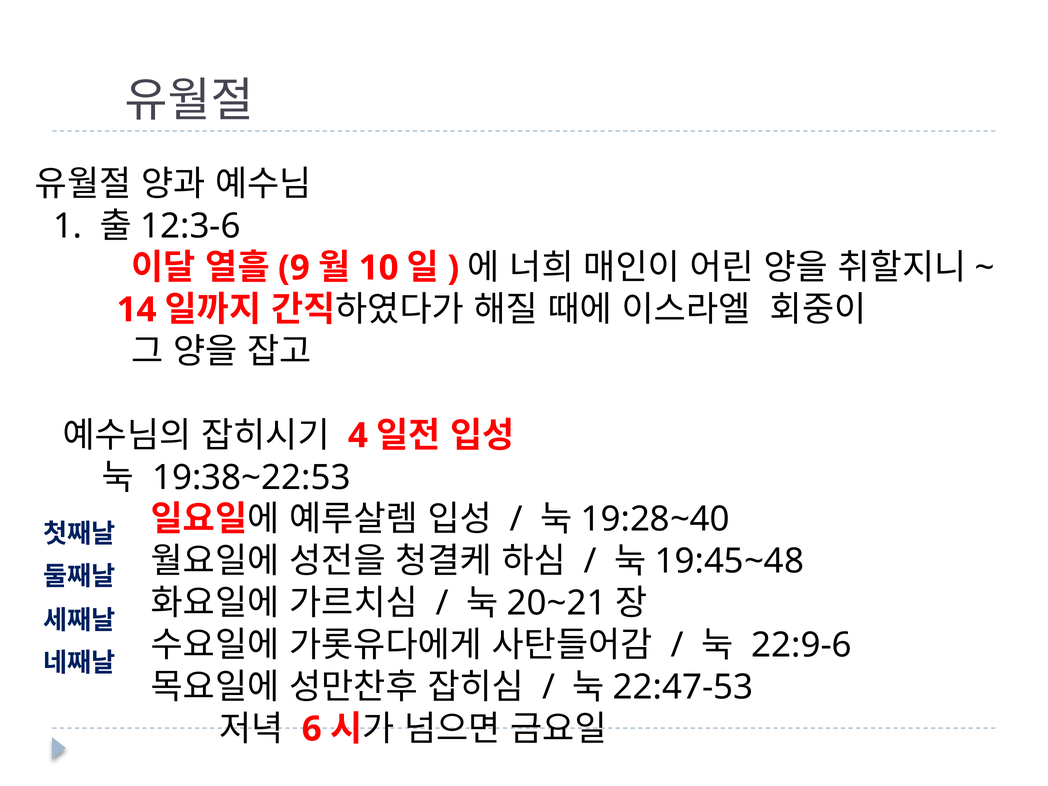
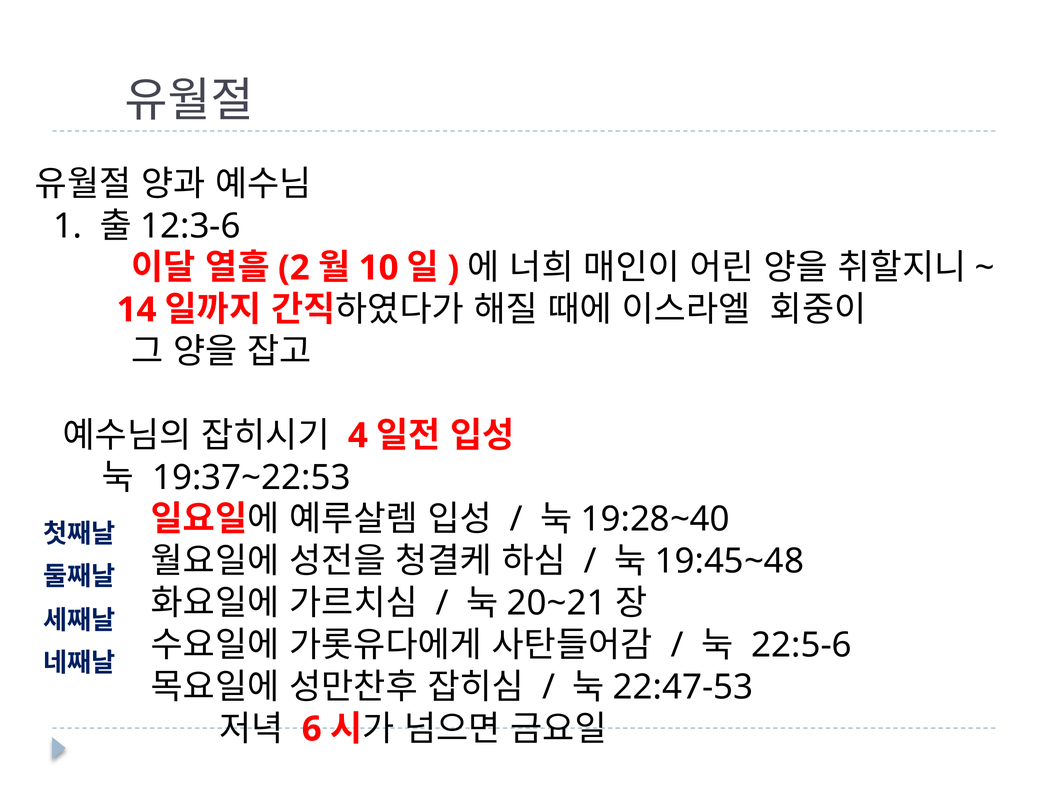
9: 9 -> 2 (294, 268)
19:38~22:53: 19:38~22:53 -> 19:37~22:53 (251, 478)
22:9-6: 22:9-6 -> 22:5-6 (802, 645)
